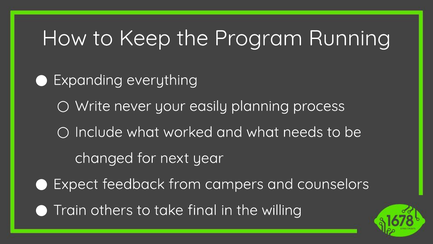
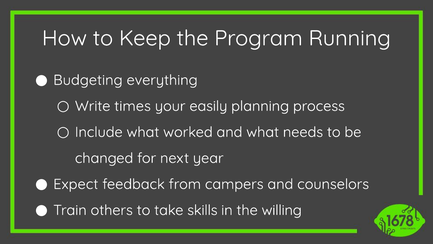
Expanding: Expanding -> Budgeting (88, 80)
never: never -> times (133, 106)
final: final -> skills (202, 210)
